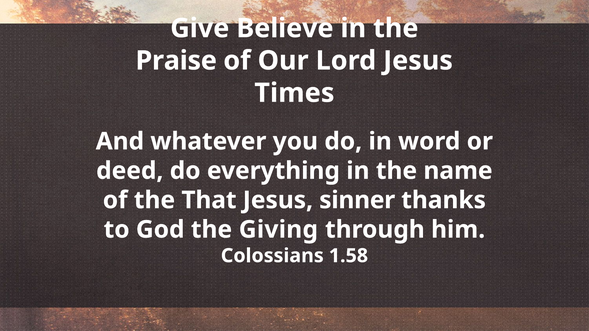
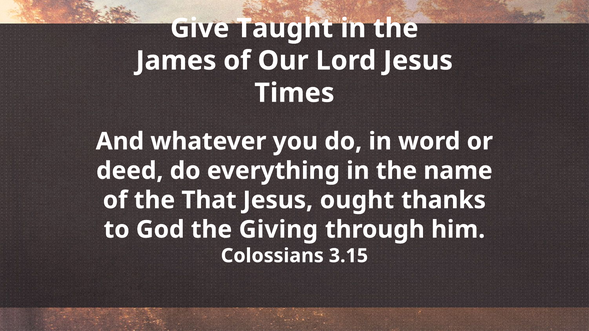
Believe: Believe -> Taught (285, 28)
Praise: Praise -> James (176, 61)
sinner: sinner -> ought (357, 200)
1.58: 1.58 -> 3.15 (348, 256)
